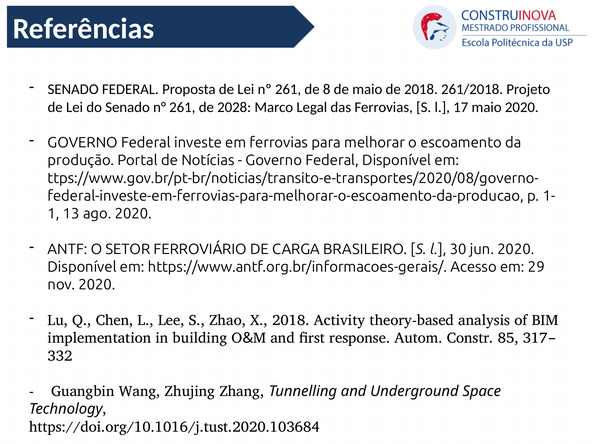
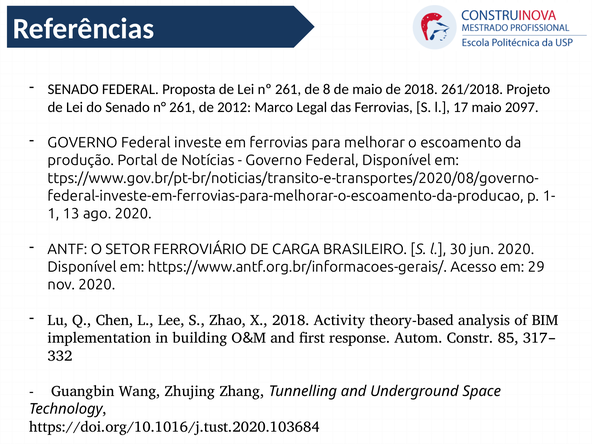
2028: 2028 -> 2012 (234, 107)
maio 2020: 2020 -> 2097 (522, 107)
